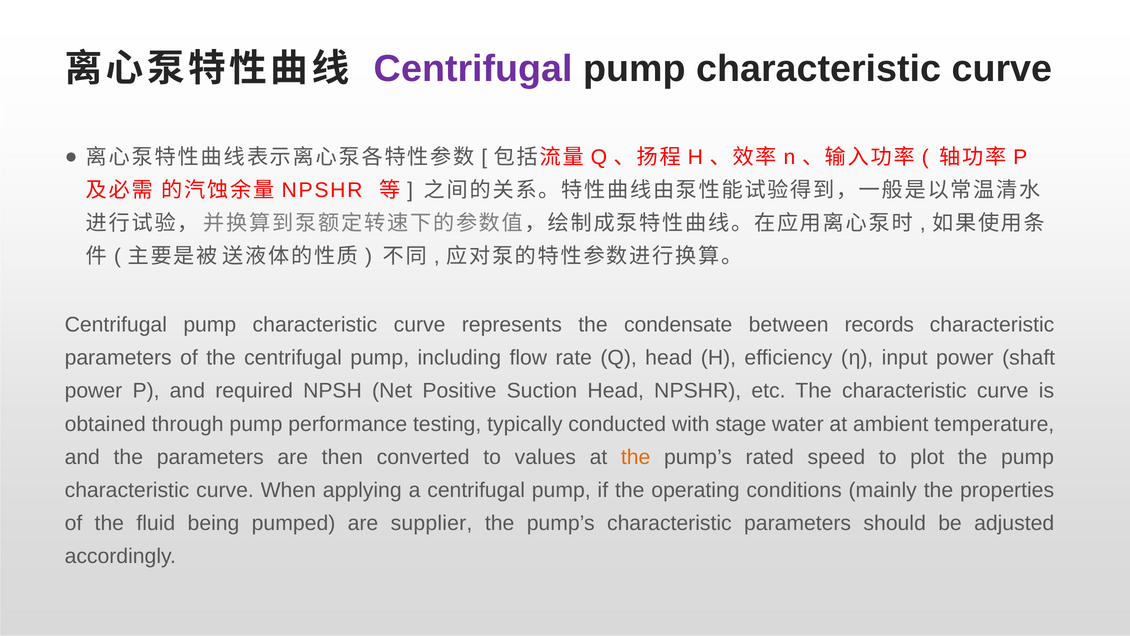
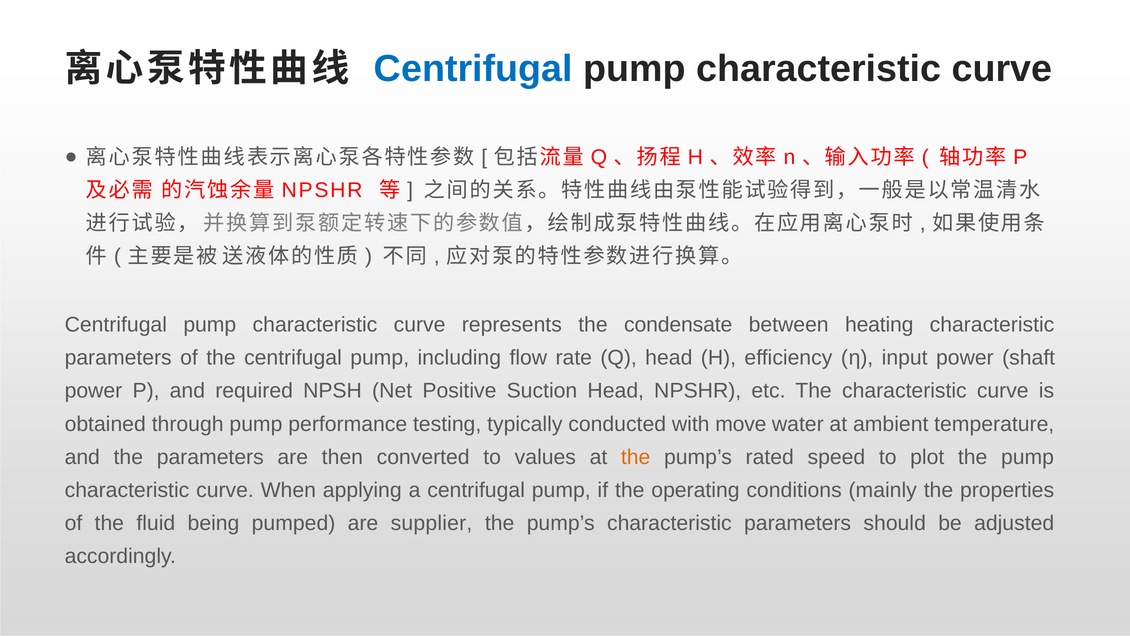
Centrifugal colour: purple -> blue (473, 69)
records: records -> heating (879, 325)
stage: stage -> move (741, 424)
